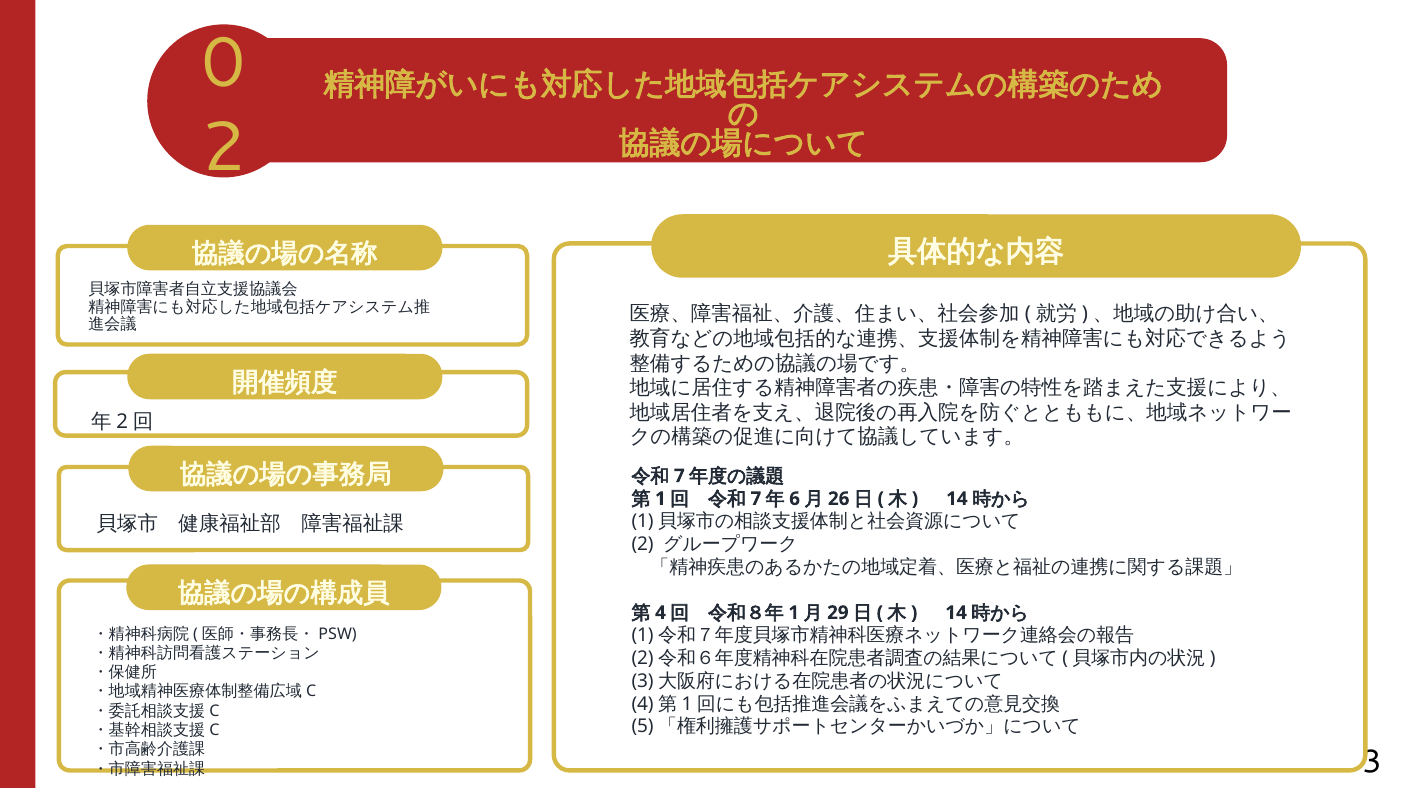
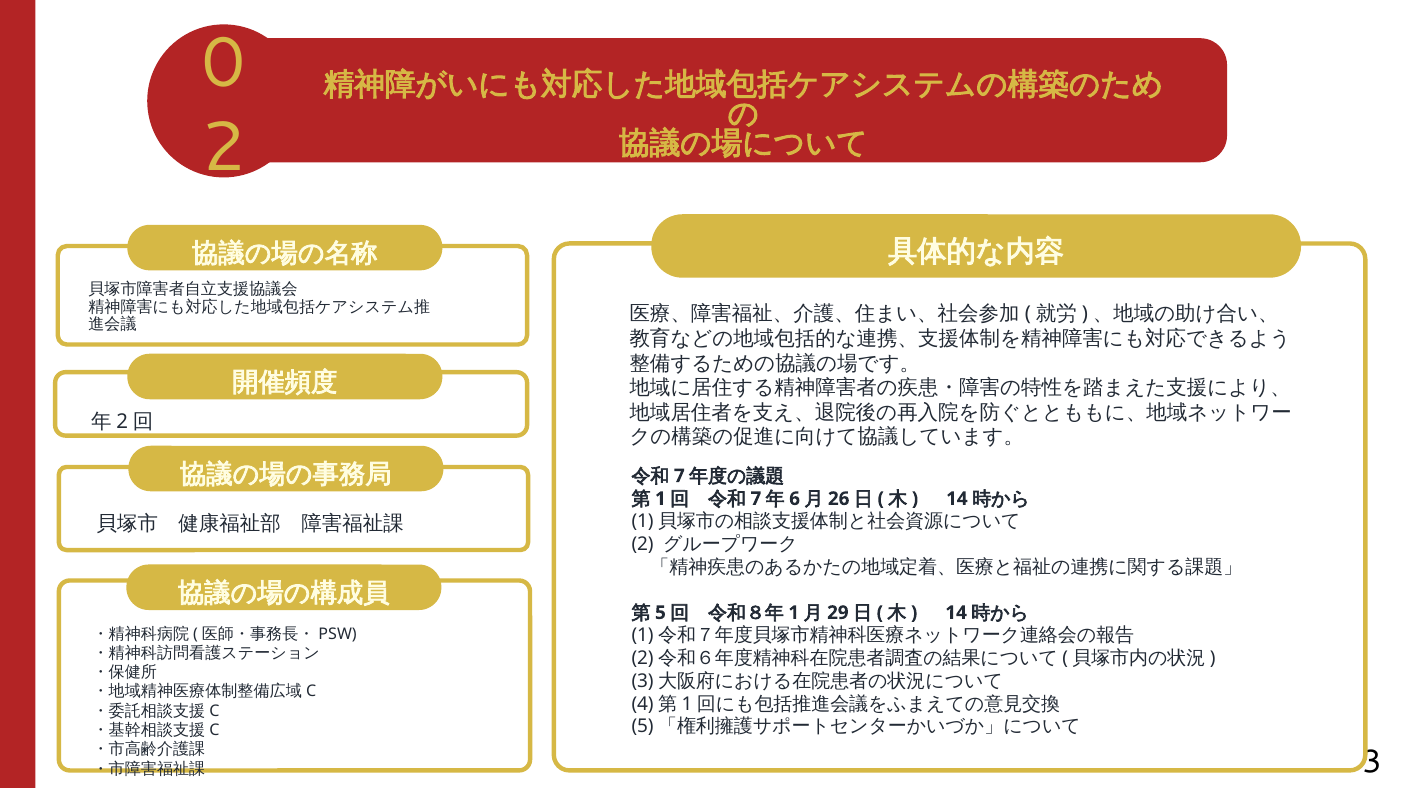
4: 4 -> 5 (660, 613)
